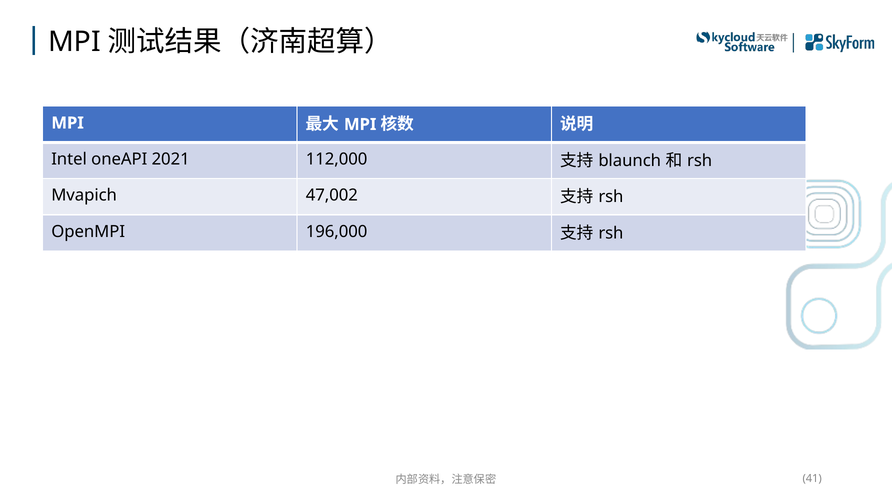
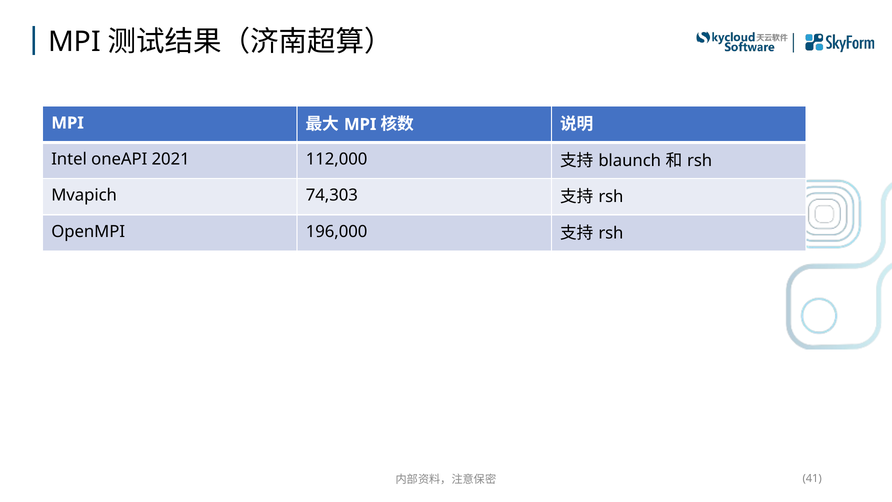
47,002: 47,002 -> 74,303 (332, 195)
